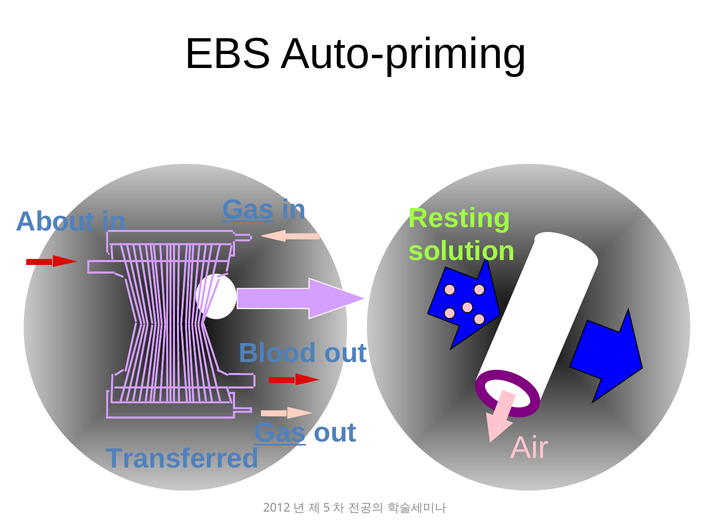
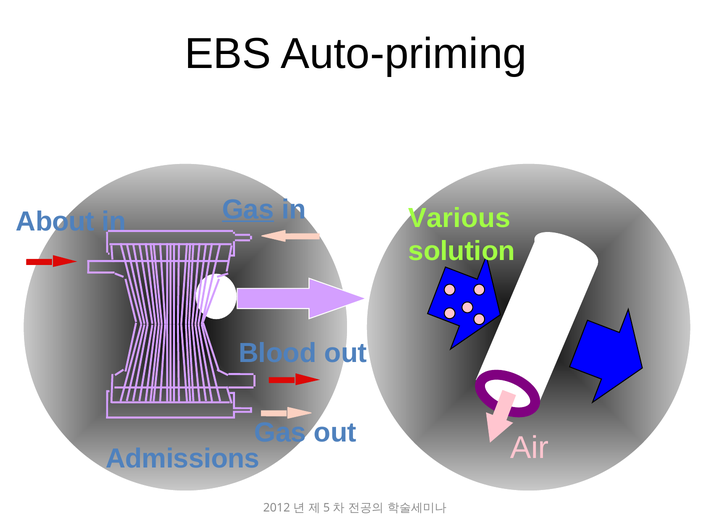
Resting: Resting -> Various (459, 218)
Gas underline: present -> none (280, 433)
Transferred: Transferred -> Admissions (183, 459)
